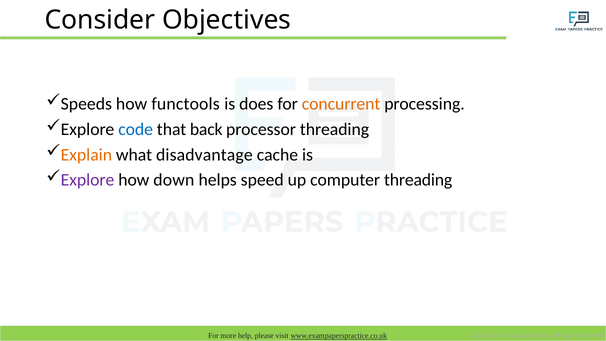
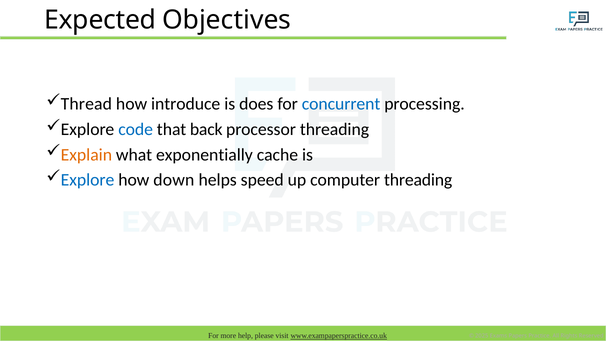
Consider: Consider -> Expected (100, 20)
Speeds: Speeds -> Thread (86, 104)
functools: functools -> introduce (186, 104)
concurrent colour: orange -> blue (341, 104)
disadvantage: disadvantage -> exponentially (204, 155)
Explore colour: purple -> blue (88, 180)
